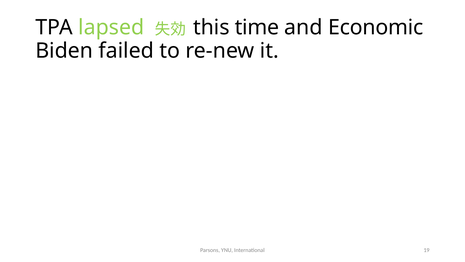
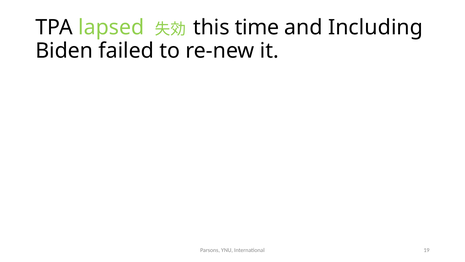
Economic: Economic -> Including (376, 28)
